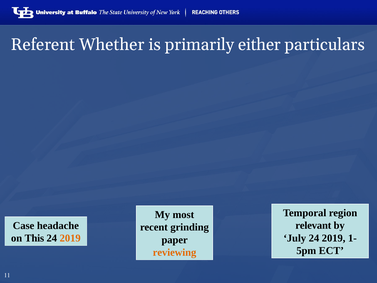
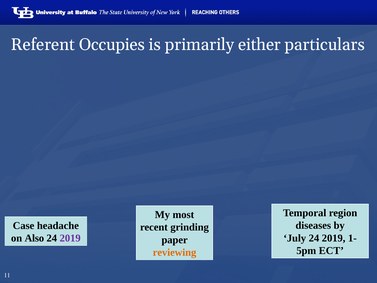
Whether: Whether -> Occupies (112, 45)
relevant: relevant -> diseases (313, 225)
This: This -> Also (34, 238)
2019 colour: orange -> purple (70, 238)
